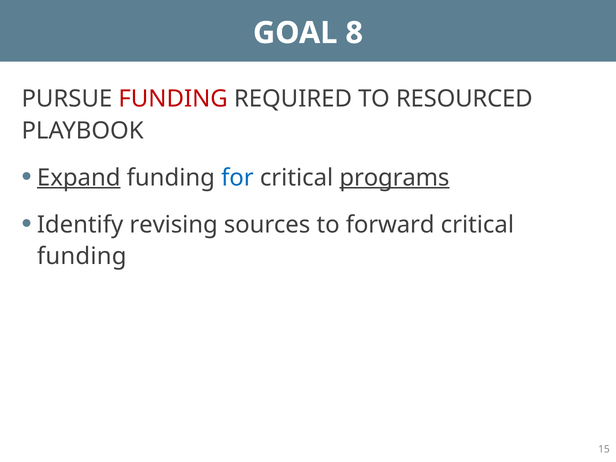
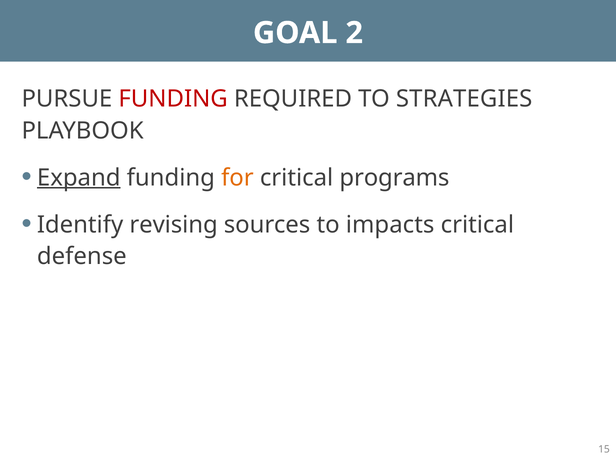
8: 8 -> 2 (354, 33)
RESOURCED: RESOURCED -> STRATEGIES (464, 99)
for colour: blue -> orange (237, 178)
programs underline: present -> none (394, 178)
forward: forward -> impacts (390, 225)
funding: funding -> defense (82, 256)
